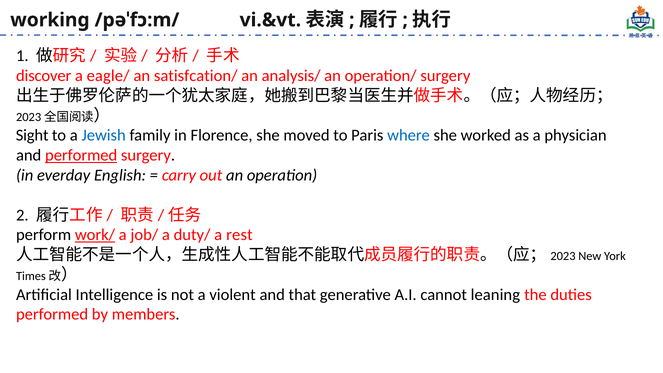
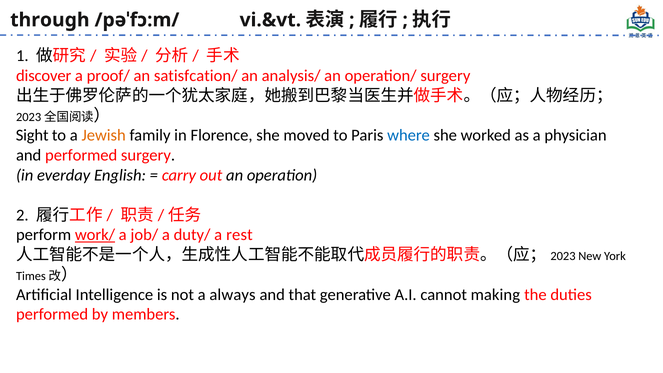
working: working -> through (50, 20)
eagle/: eagle/ -> proof/ (108, 76)
Jewish colour: blue -> orange (104, 135)
performed underline: present -> none (81, 155)
violent: violent -> always (232, 295)
leaning: leaning -> making (495, 295)
